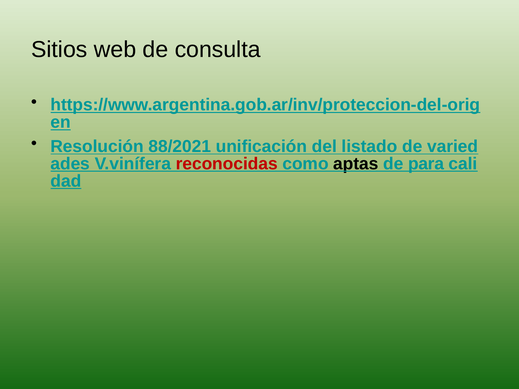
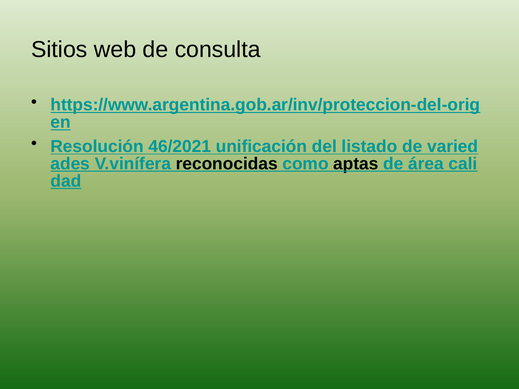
88/2021: 88/2021 -> 46/2021 (180, 146)
reconocidas colour: red -> black (227, 164)
para: para -> área (426, 164)
